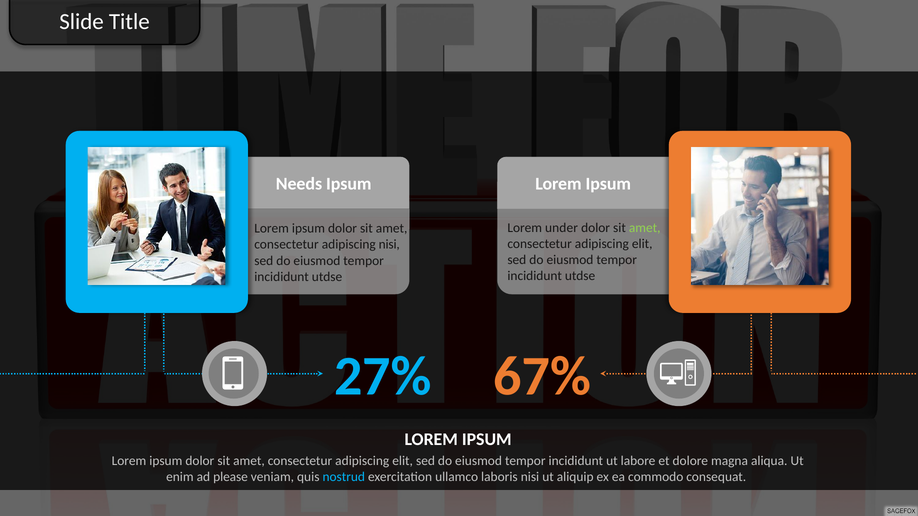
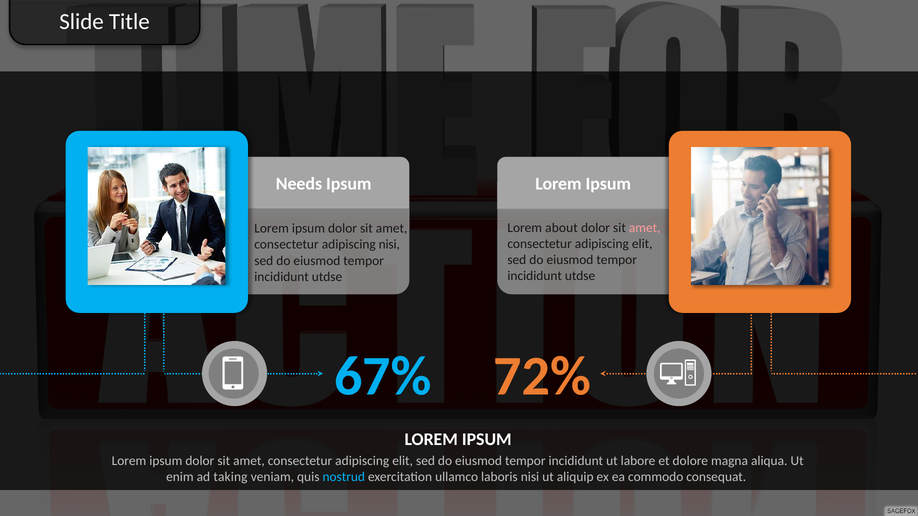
under: under -> about (561, 228)
amet colour: light green -> pink (645, 228)
27%: 27% -> 67% (383, 377)
67%: 67% -> 72% (542, 377)
please: please -> taking (230, 477)
